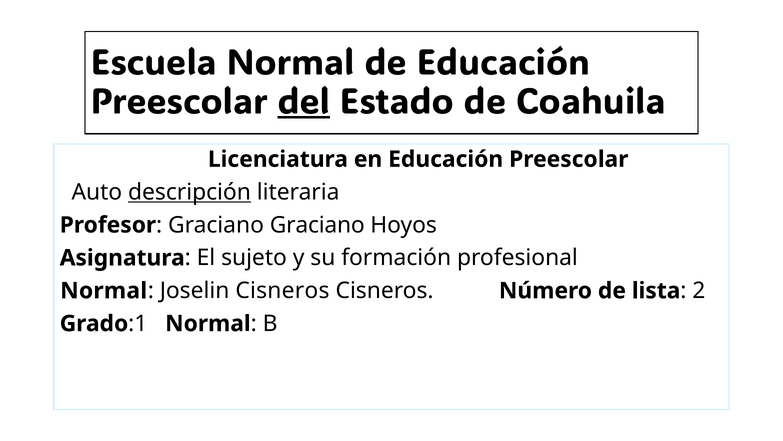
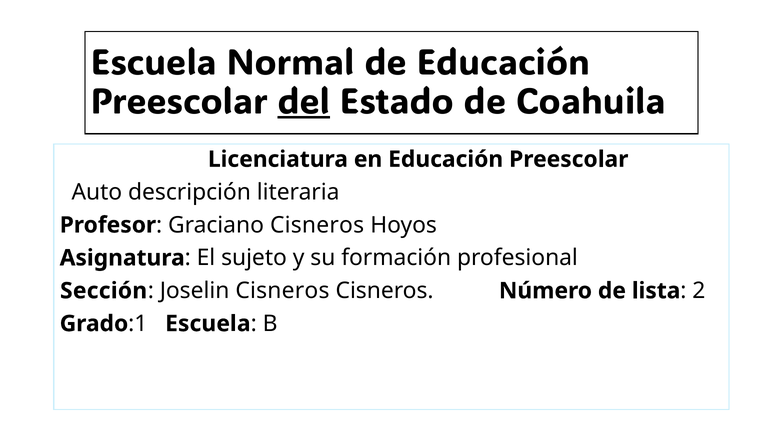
descripción underline: present -> none (189, 192)
Graciano Graciano: Graciano -> Cisneros (317, 225)
Normal: Normal -> Sección (104, 290)
Normal: Normal -> Escuela (208, 323)
